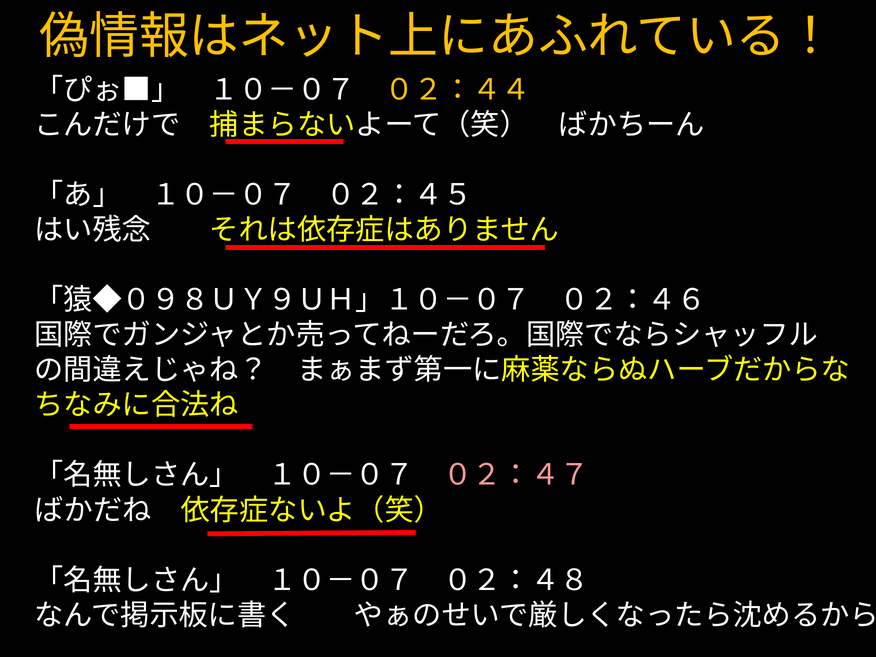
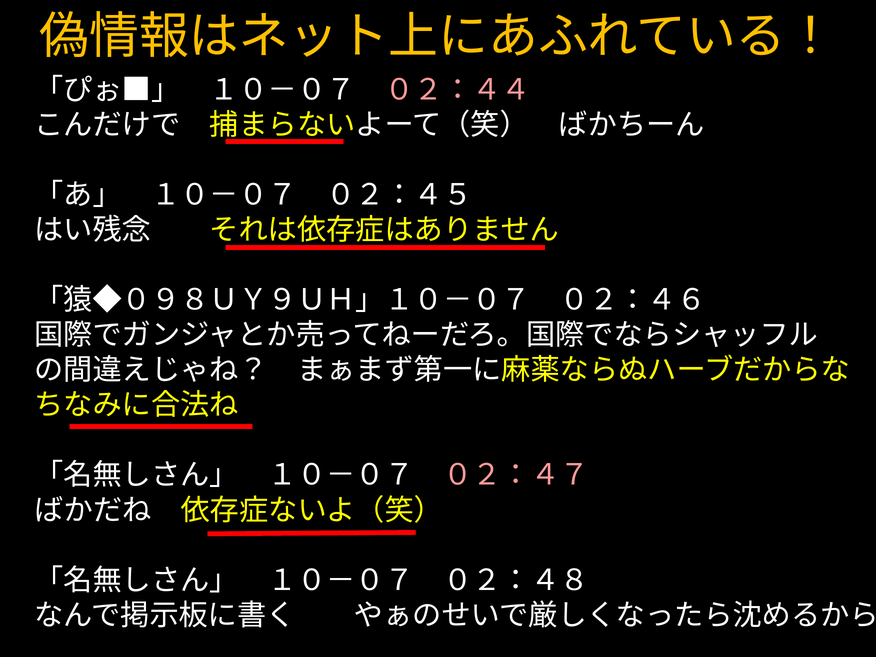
０２：４４ colour: yellow -> pink (458, 90)
